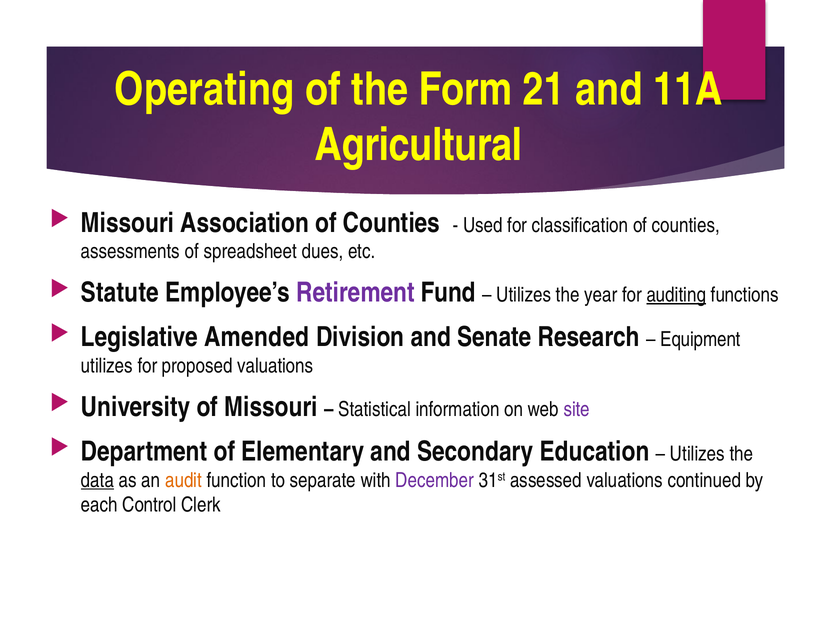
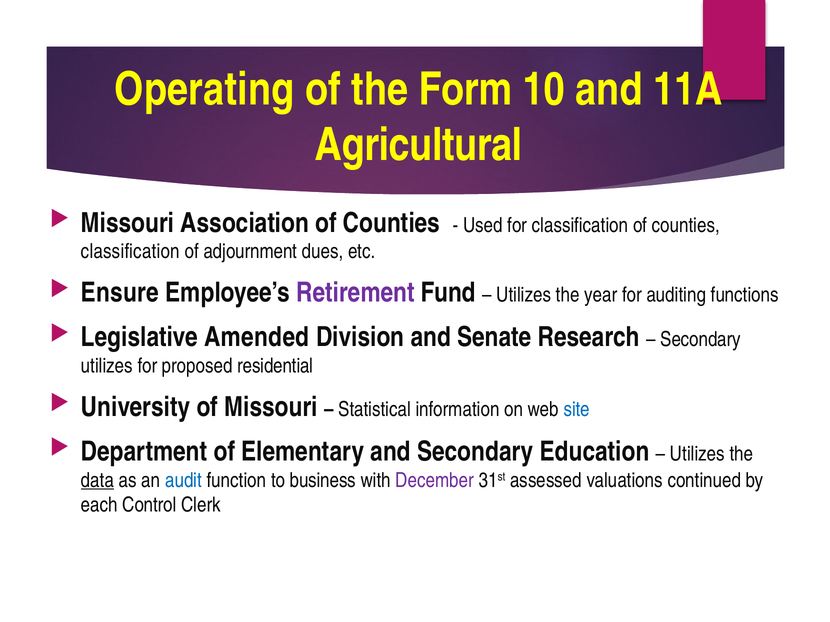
21: 21 -> 10 (544, 90)
assessments: assessments -> classification (130, 252)
spreadsheet: spreadsheet -> adjournment (250, 252)
Statute: Statute -> Ensure (120, 293)
auditing underline: present -> none (676, 295)
Equipment: Equipment -> Secondary (701, 340)
proposed valuations: valuations -> residential (275, 366)
site colour: purple -> blue (577, 410)
audit colour: orange -> blue (184, 481)
separate: separate -> business (323, 481)
